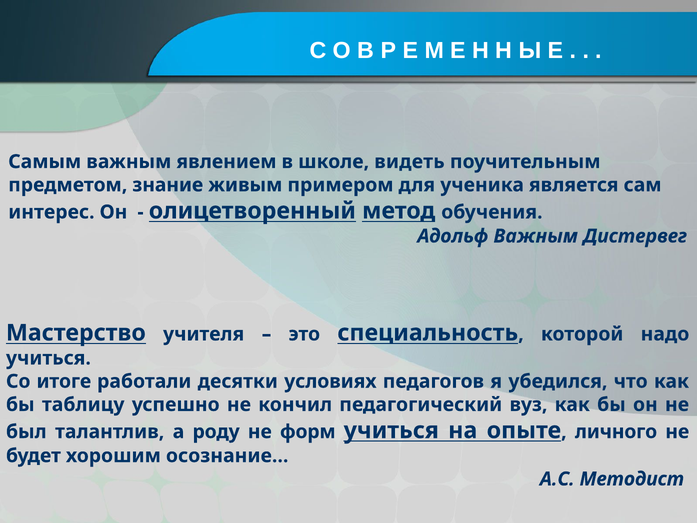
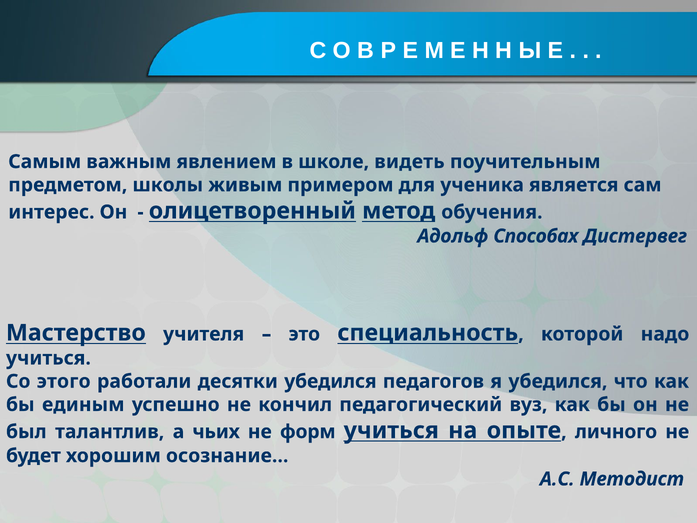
знание: знание -> школы (168, 185)
Адольф Важным: Важным -> Способах (536, 236)
итоге: итоге -> этого (64, 381)
десятки условиях: условиях -> убедился (330, 381)
таблицу: таблицу -> единым (83, 404)
роду: роду -> чьих (216, 432)
